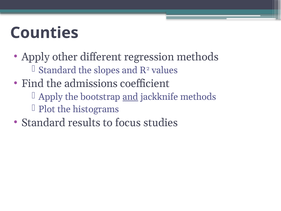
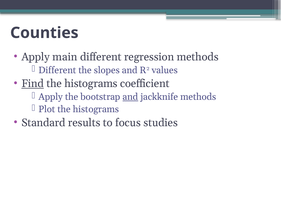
other: other -> main (65, 57)
Standard: Standard -> Different (57, 70)
Find underline: none -> present (33, 83)
admissions: admissions -> histograms (91, 83)
